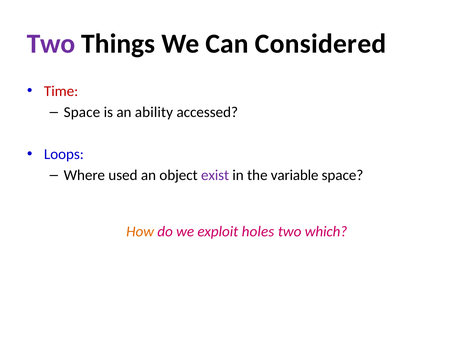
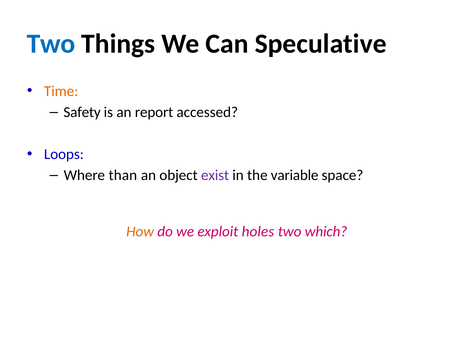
Two colour: purple -> blue (51, 44)
Considered: Considered -> Speculative (321, 44)
Time colour: red -> orange (61, 91)
Space: Space -> Safety (82, 112)
ability: ability -> report (154, 112)
used: used -> than (123, 175)
